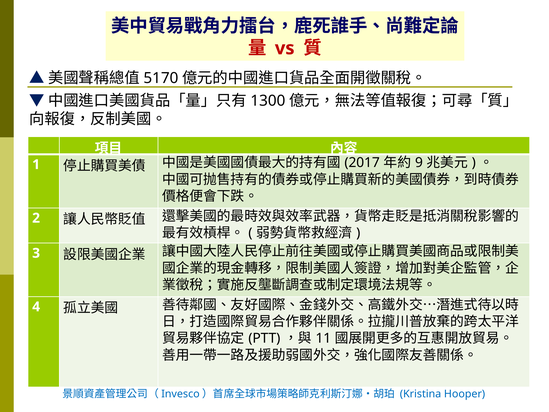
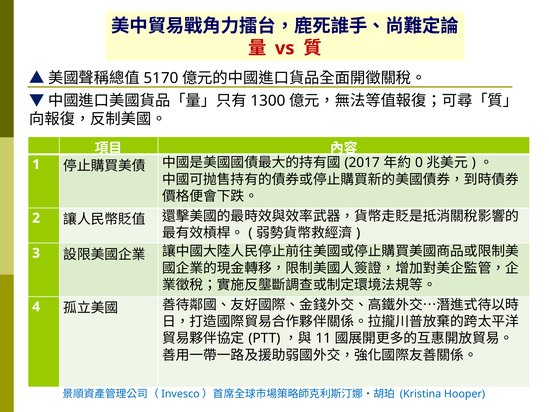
9: 9 -> 0 (419, 163)
